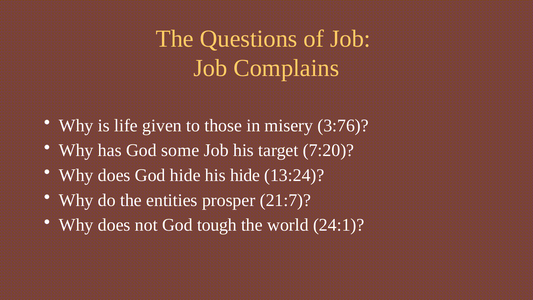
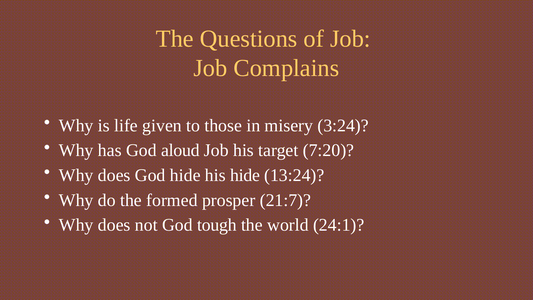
3:76: 3:76 -> 3:24 (343, 125)
some: some -> aloud (180, 150)
entities: entities -> formed (172, 200)
